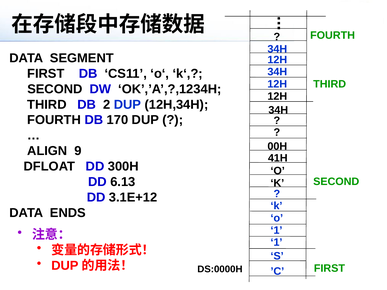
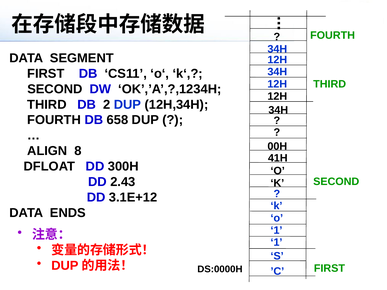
170: 170 -> 658 (117, 120)
9: 9 -> 8 (78, 151)
6.13: 6.13 -> 2.43 (123, 182)
